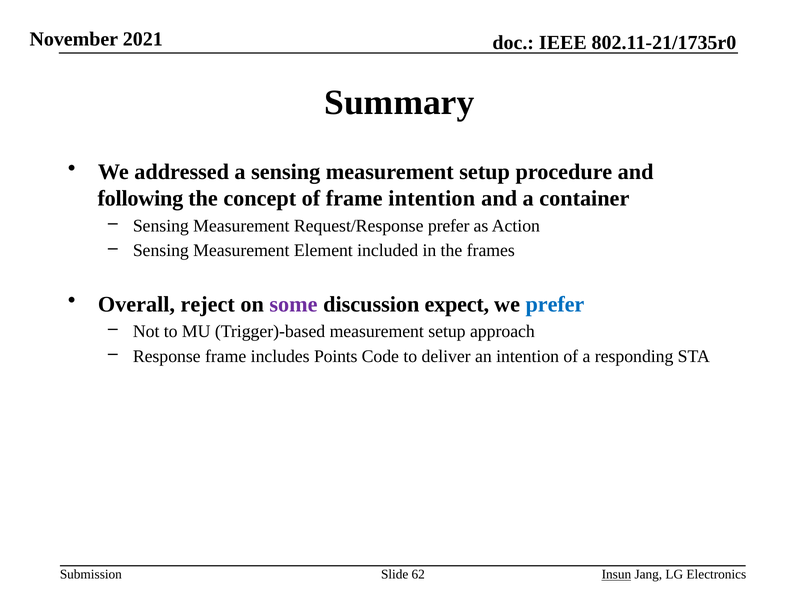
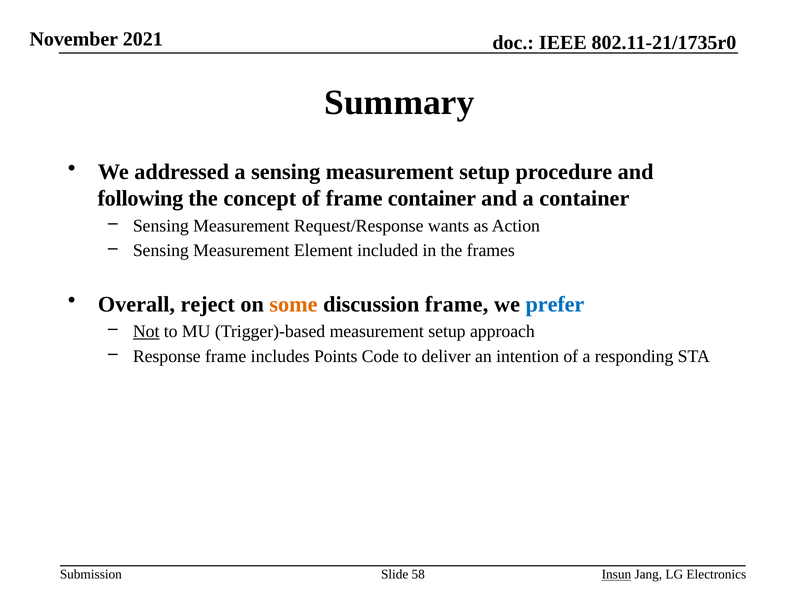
frame intention: intention -> container (432, 199)
Request/Response prefer: prefer -> wants (449, 226)
some colour: purple -> orange (294, 304)
discussion expect: expect -> frame (457, 304)
Not underline: none -> present (146, 332)
62: 62 -> 58 (418, 575)
